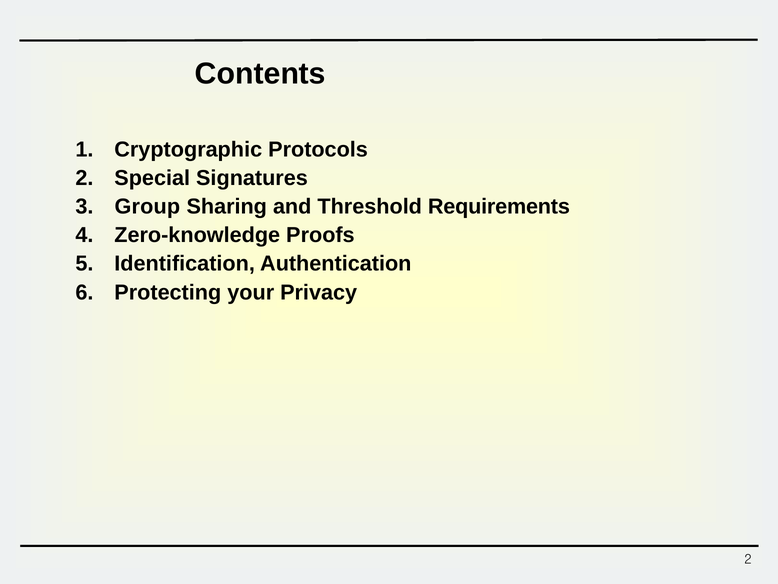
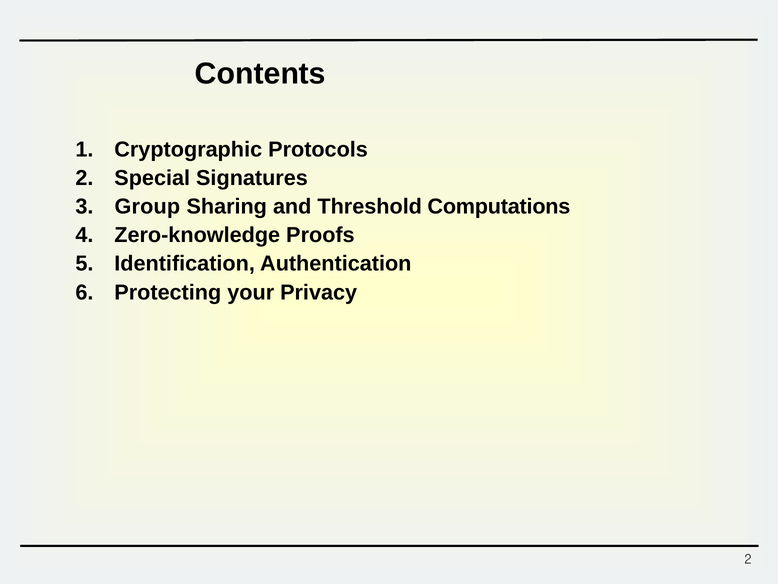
Requirements: Requirements -> Computations (499, 207)
